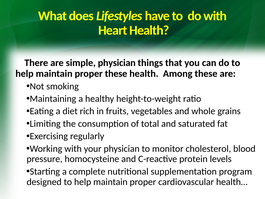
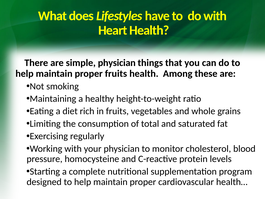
proper these: these -> fruits (116, 73)
